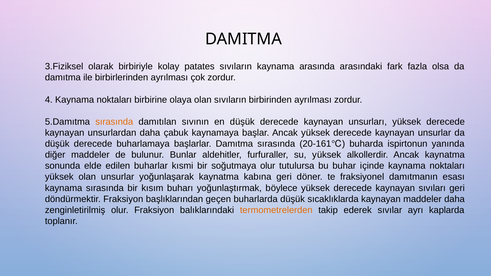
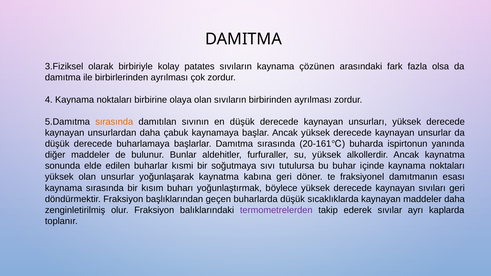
arasında: arasında -> çözünen (317, 67)
soğutmaya olur: olur -> sıvı (268, 166)
termometrelerden colour: orange -> purple (276, 210)
